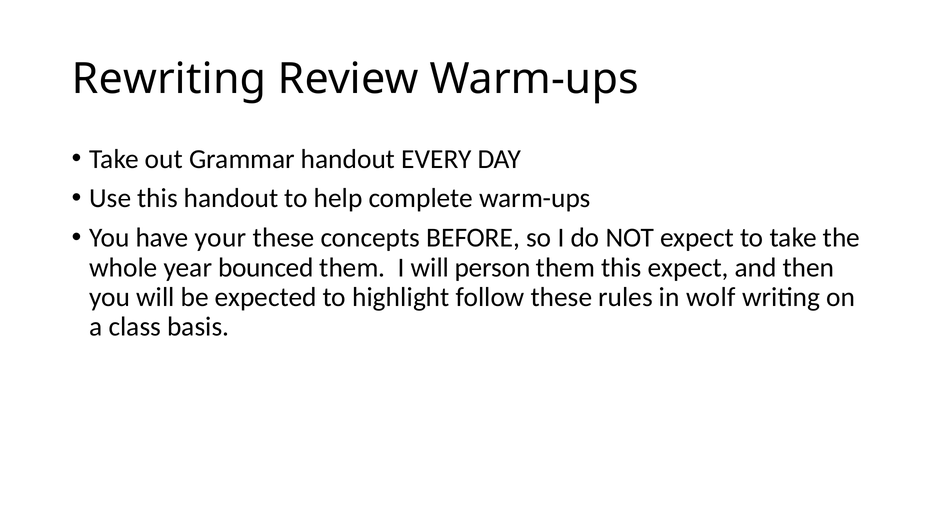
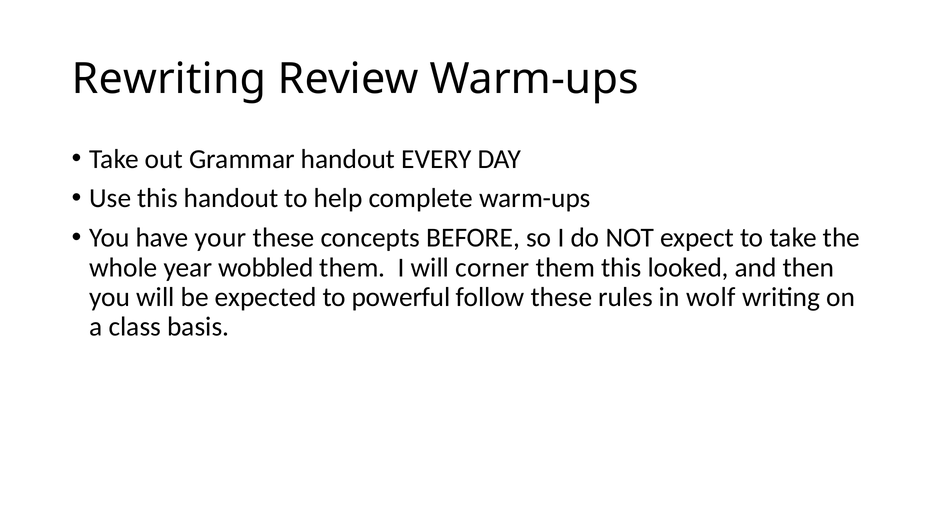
bounced: bounced -> wobbled (266, 267)
person: person -> corner (492, 267)
this expect: expect -> looked (688, 267)
highlight: highlight -> powerful (401, 297)
